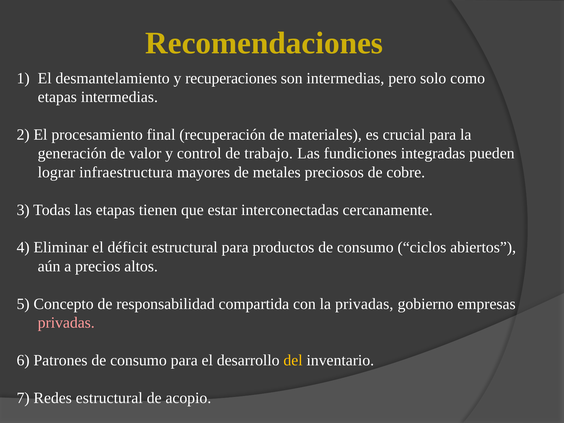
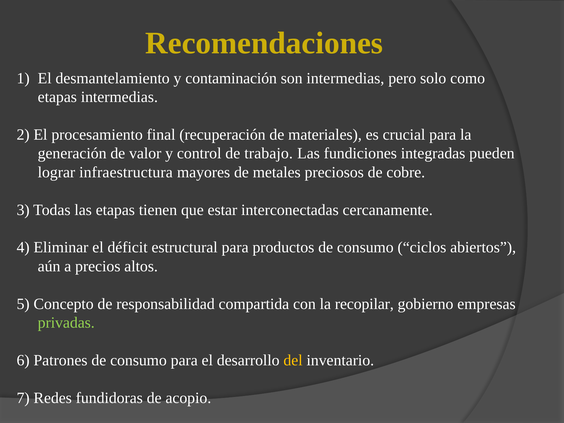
recuperaciones: recuperaciones -> contaminación (231, 78)
la privadas: privadas -> recopilar (364, 304)
privadas colour: pink -> light green (66, 323)
Redes estructural: estructural -> fundidoras (109, 398)
